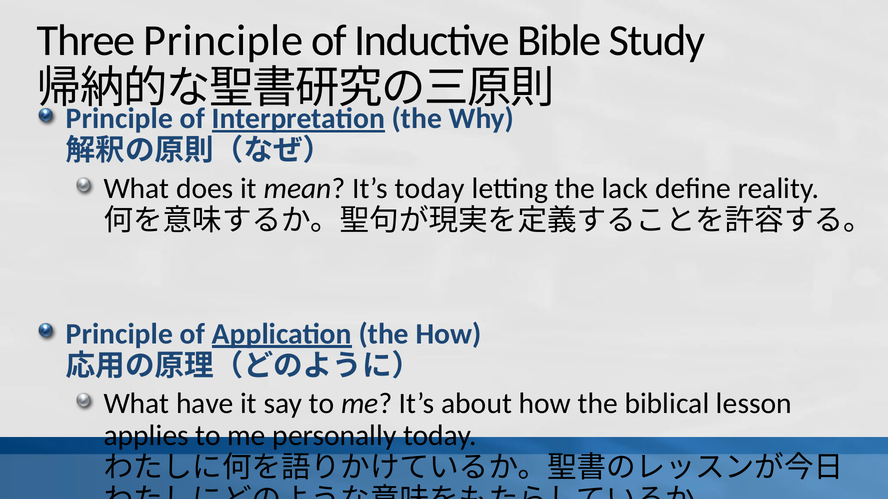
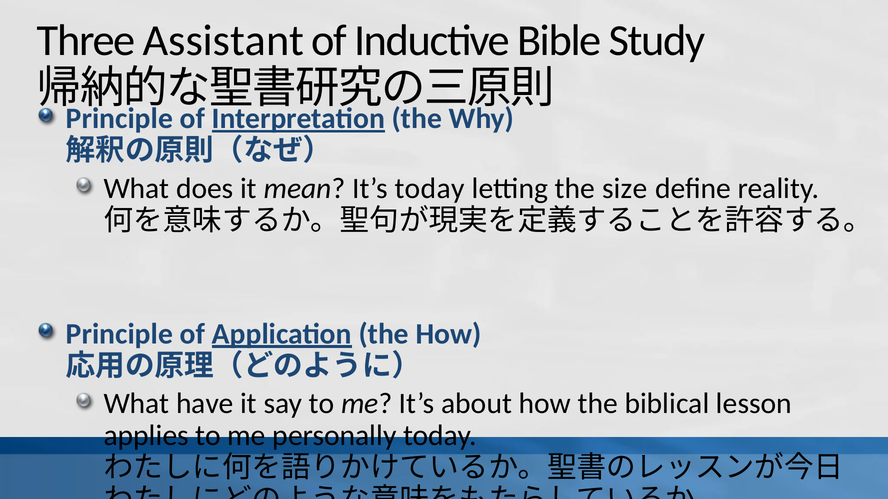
Three Principle: Principle -> Assistant (223, 40)
lack: lack -> size (625, 189)
